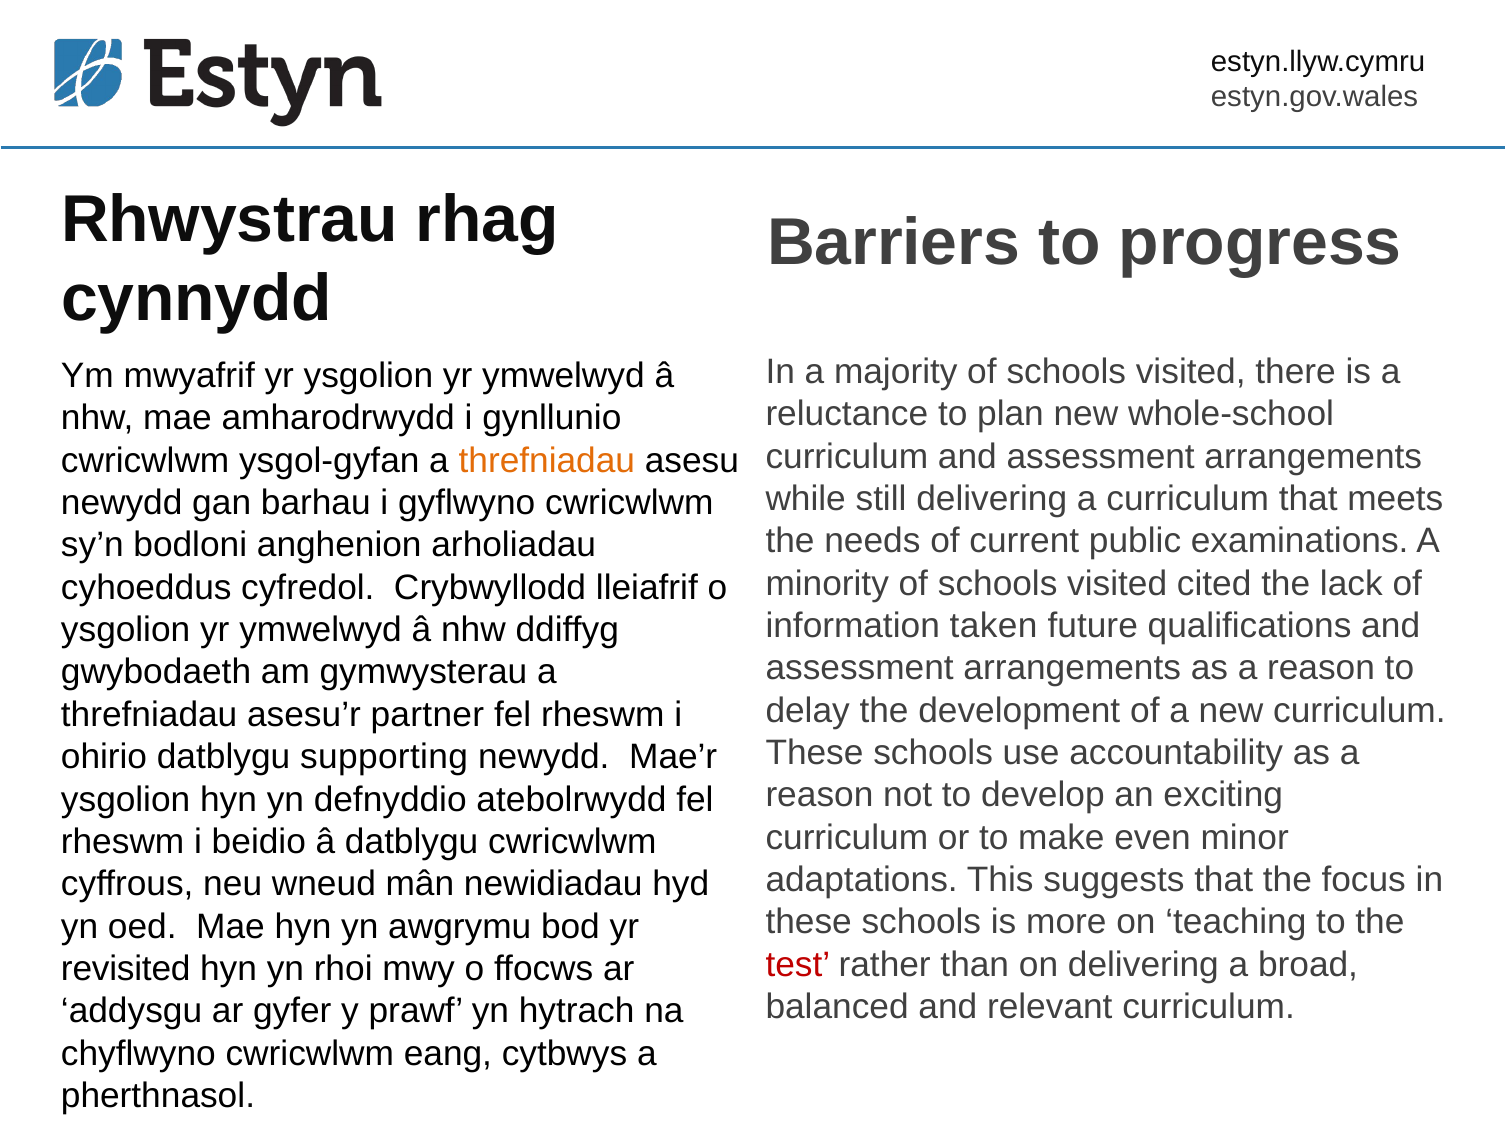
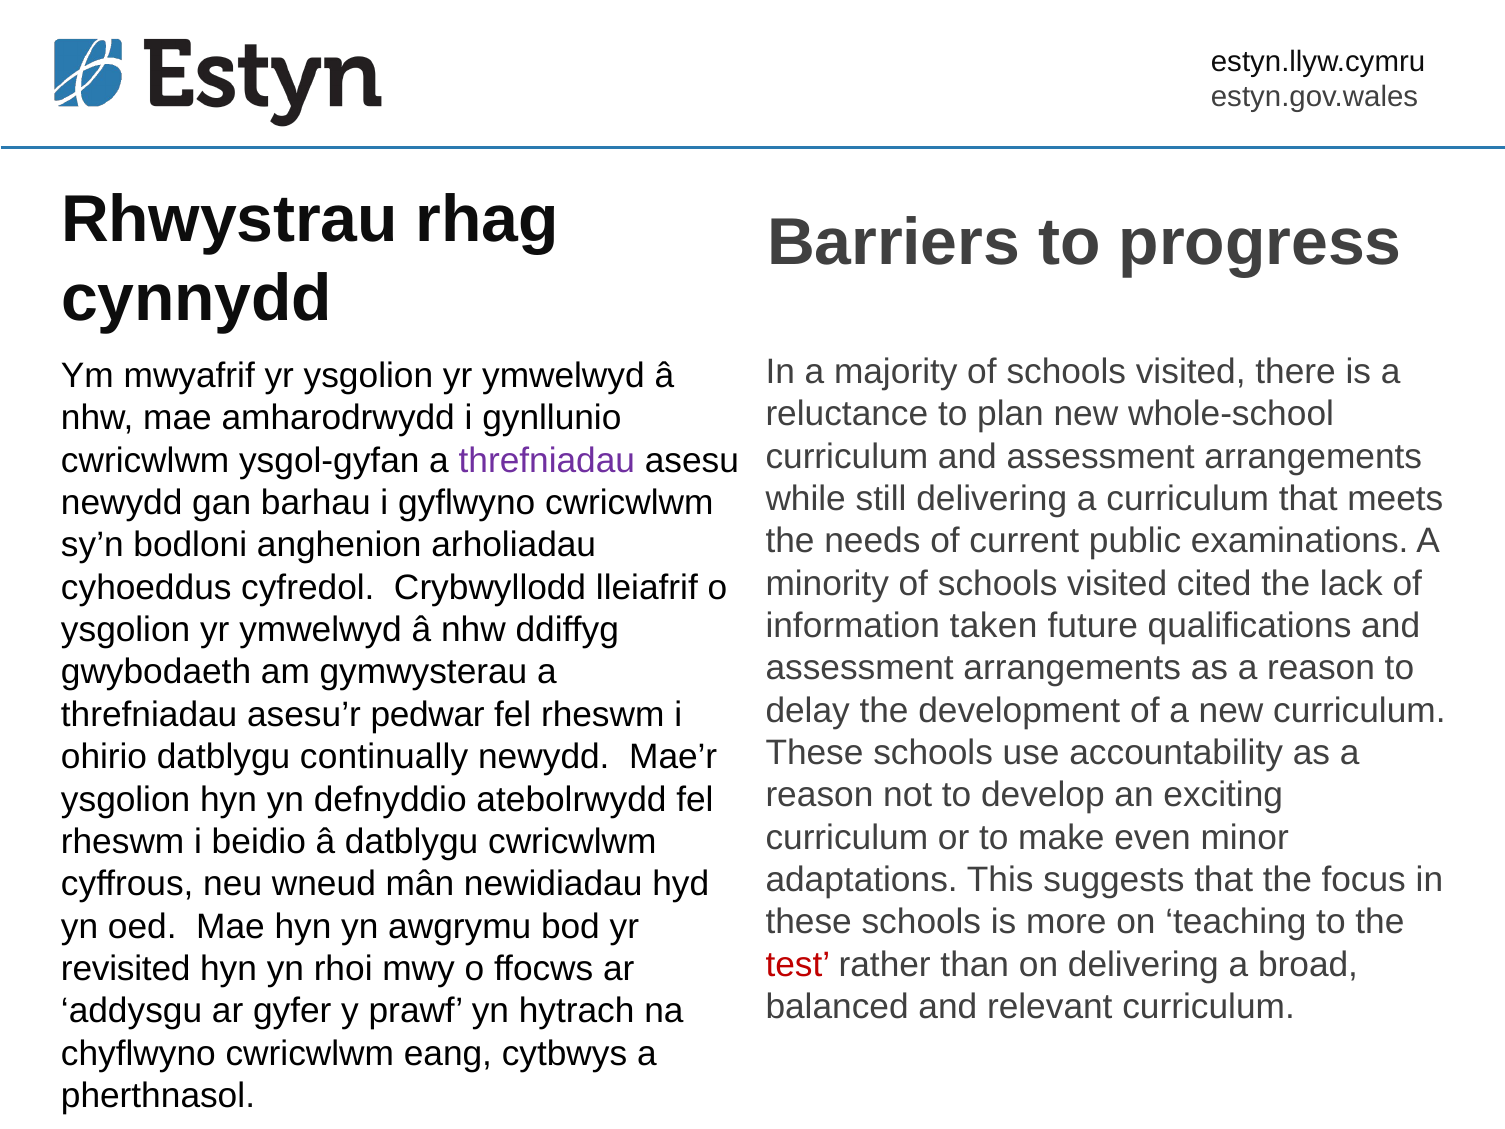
threfniadau colour: orange -> purple (547, 461)
partner: partner -> pedwar (428, 715)
supporting: supporting -> continually (384, 757)
